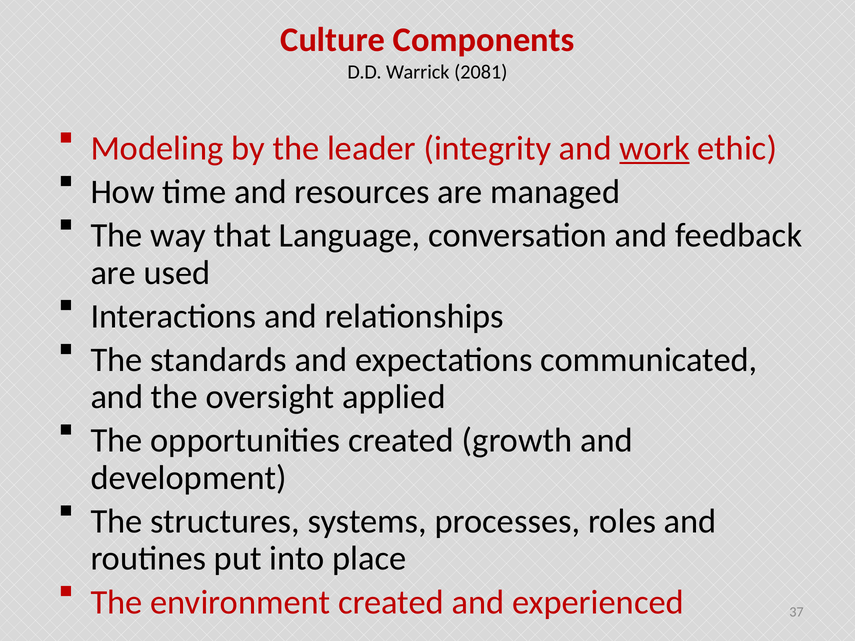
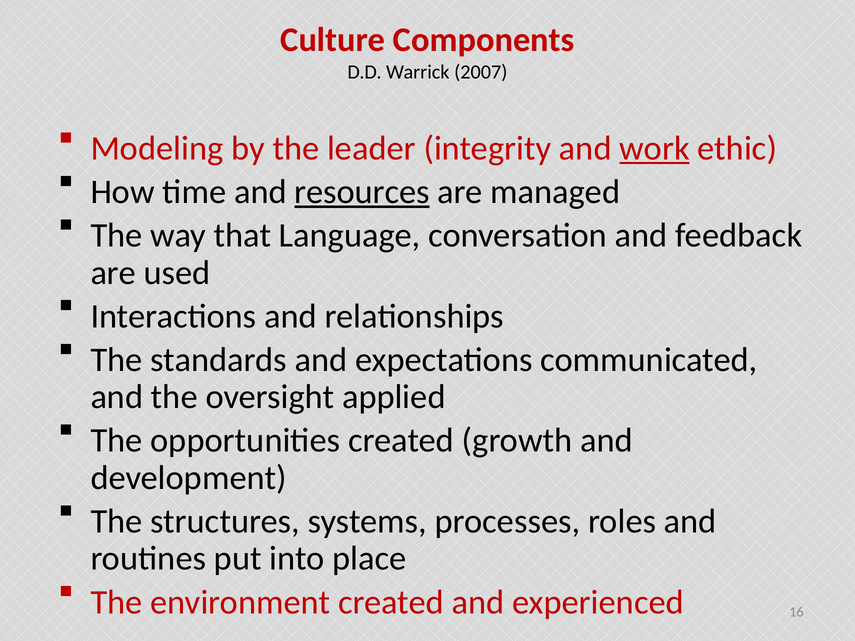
2081: 2081 -> 2007 (481, 72)
resources underline: none -> present (362, 192)
37: 37 -> 16 (796, 612)
